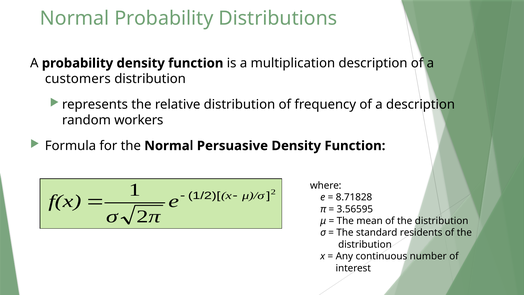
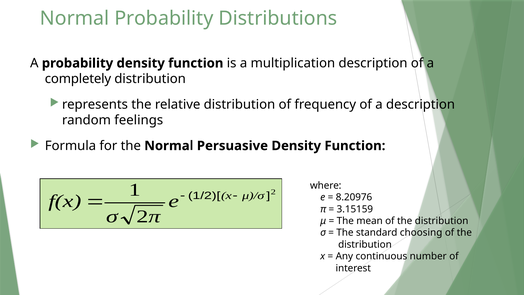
customers: customers -> completely (78, 79)
workers: workers -> feelings (139, 120)
8.71828: 8.71828 -> 8.20976 (354, 197)
3.56595: 3.56595 -> 3.15159 (355, 209)
residents: residents -> choosing (421, 233)
